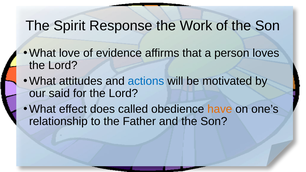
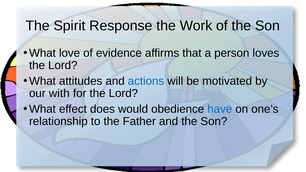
said: said -> with (59, 93)
called: called -> would (133, 109)
have colour: orange -> blue (220, 109)
